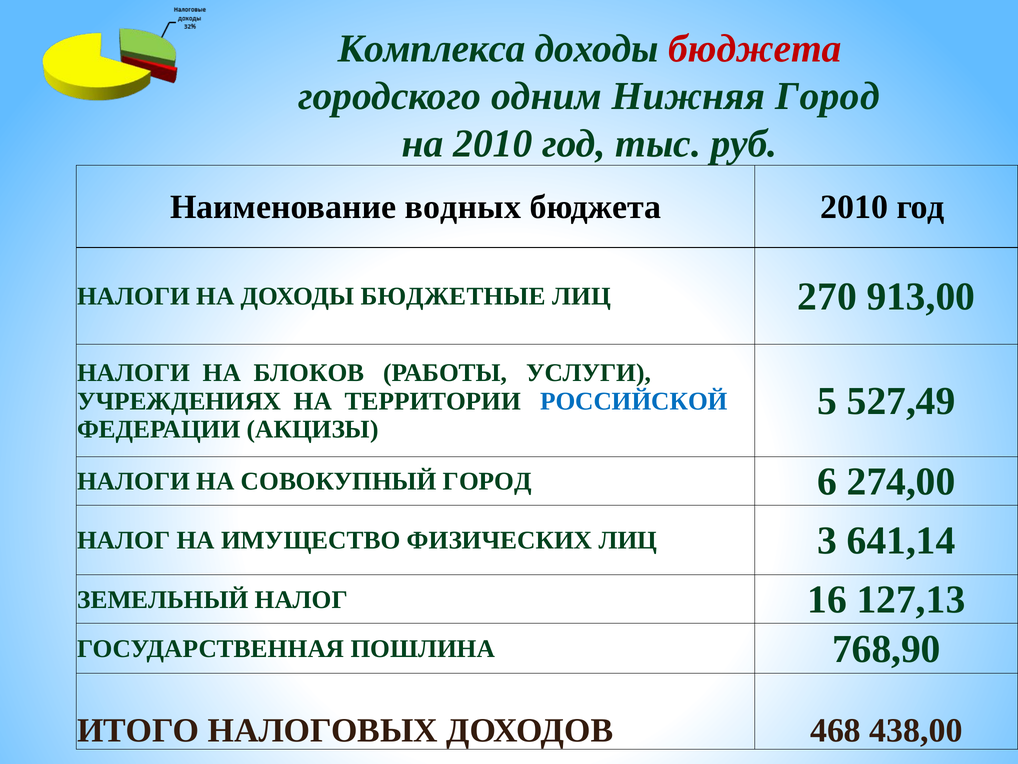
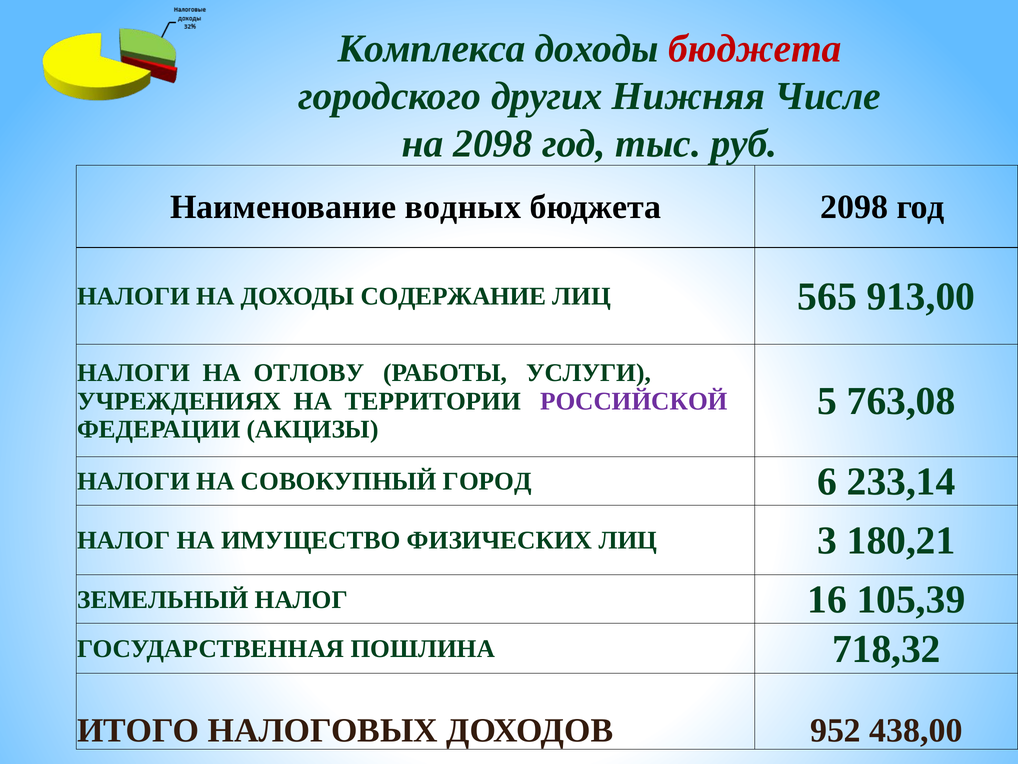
одним: одним -> других (547, 96)
Нижняя Город: Город -> Числе (828, 96)
на 2010: 2010 -> 2098 (493, 144)
бюджета 2010: 2010 -> 2098 (854, 207)
БЮДЖЕТНЫЕ: БЮДЖЕТНЫЕ -> СОДЕРЖАНИЕ (453, 296)
270: 270 -> 565 (827, 296)
БЛОКОВ: БЛОКОВ -> ОТЛОВУ (309, 373)
527,49: 527,49 -> 763,08 (901, 401)
РОССИЙСКОЙ colour: blue -> purple (634, 401)
274,00: 274,00 -> 233,14 (901, 481)
641,14: 641,14 -> 180,21 (901, 540)
127,13: 127,13 -> 105,39 (911, 599)
768,90: 768,90 -> 718,32 (886, 649)
468: 468 -> 952 (835, 730)
